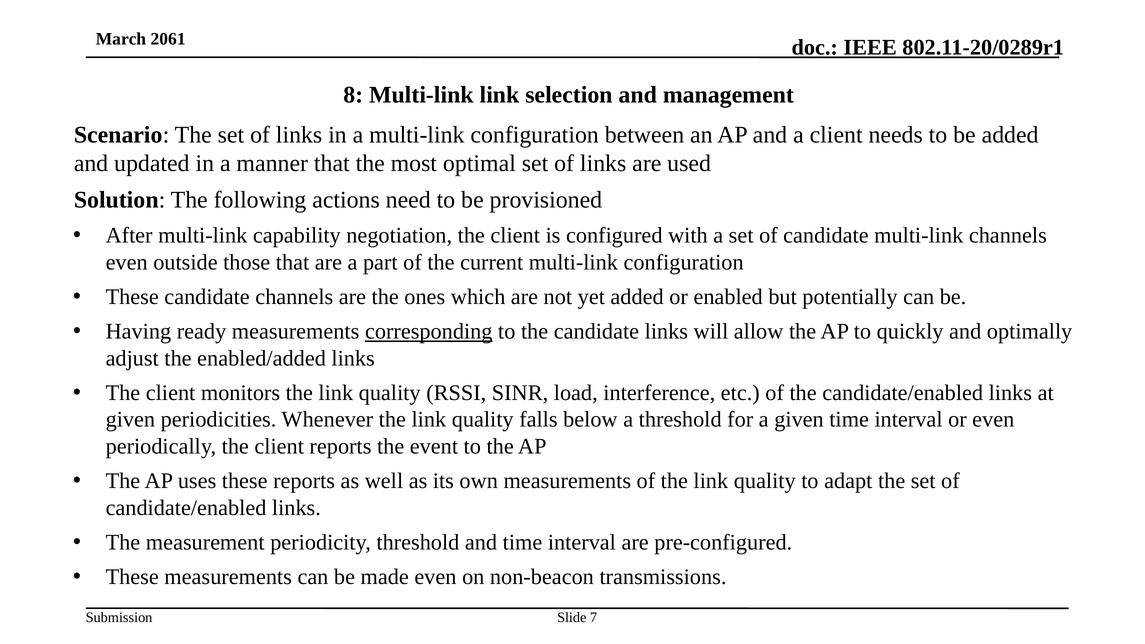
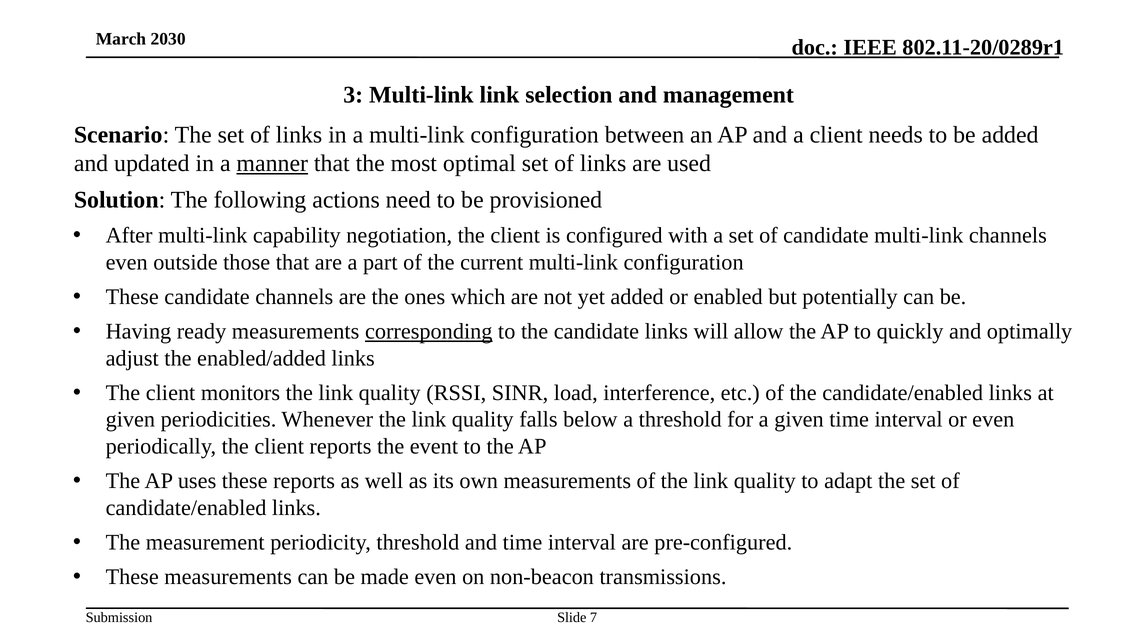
2061: 2061 -> 2030 (168, 39)
8: 8 -> 3 (353, 95)
manner underline: none -> present (272, 163)
